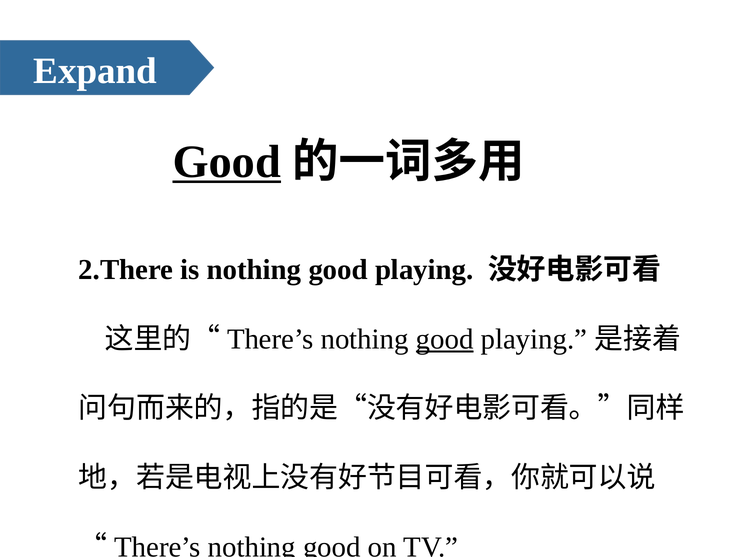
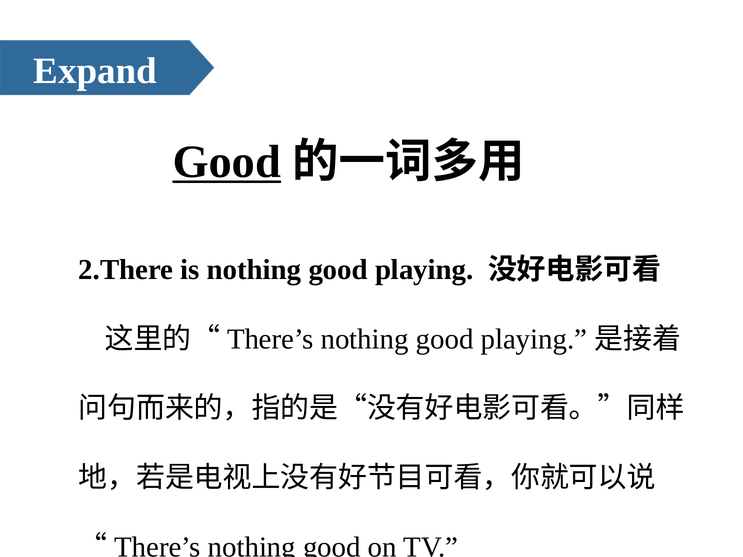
good underline: present -> none (445, 339)
